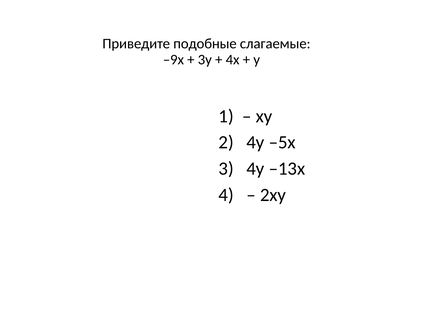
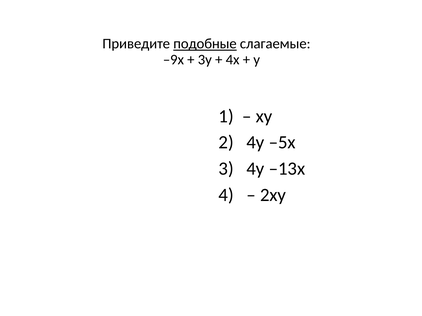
подобные underline: none -> present (205, 44)
